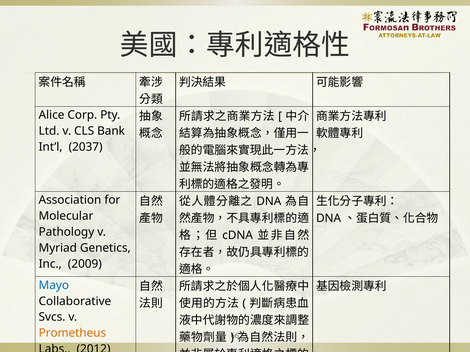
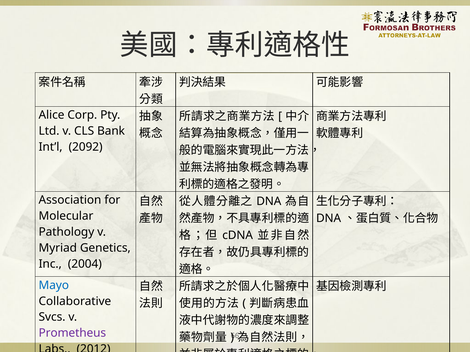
2037: 2037 -> 2092 (86, 147)
2009: 2009 -> 2004 (85, 264)
Prometheus colour: orange -> purple (72, 334)
